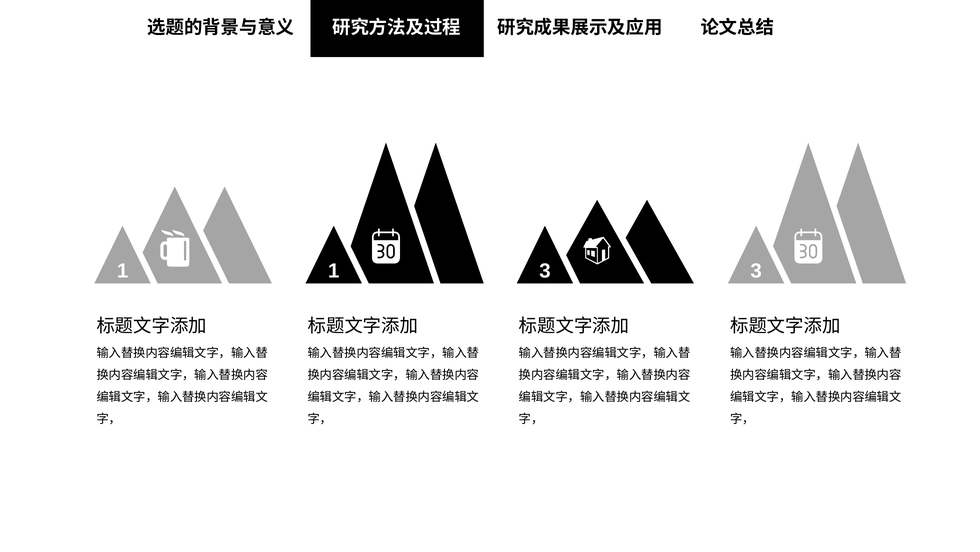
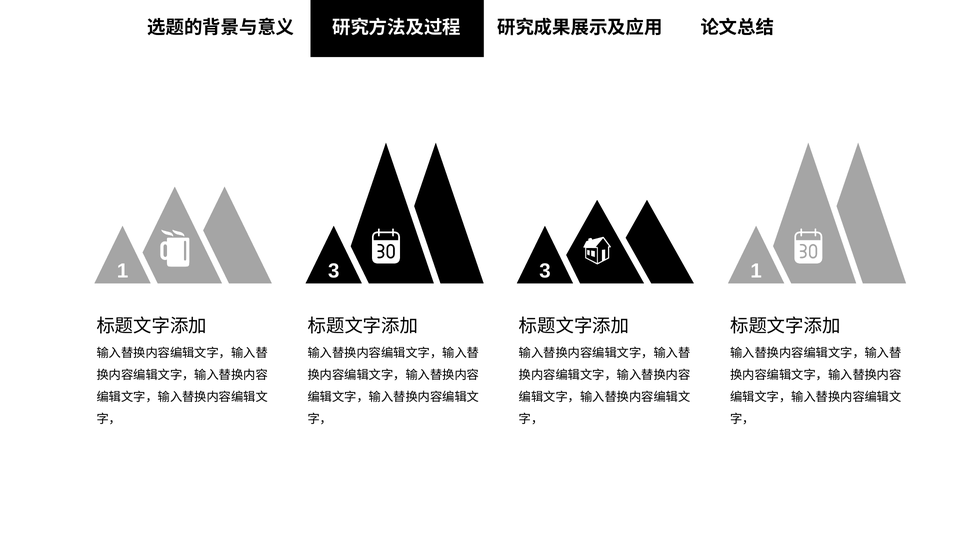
1 1: 1 -> 3 (334, 271)
3 3: 3 -> 1 (756, 271)
